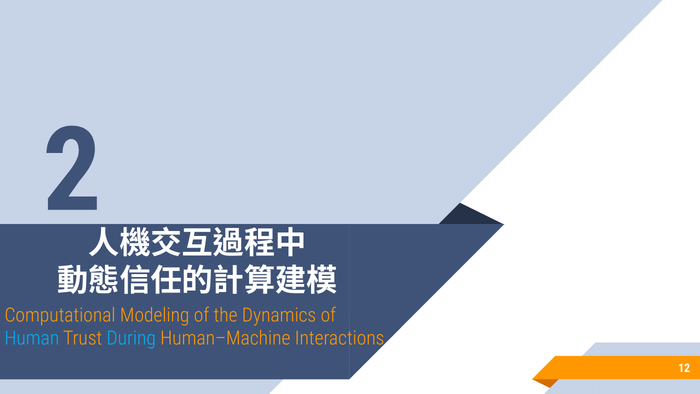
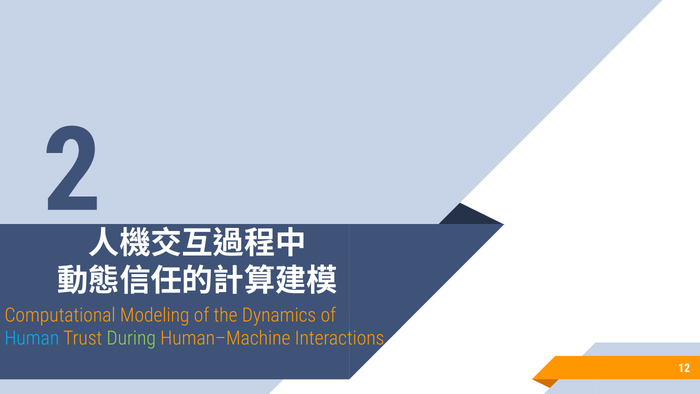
During colour: light blue -> light green (131, 338)
